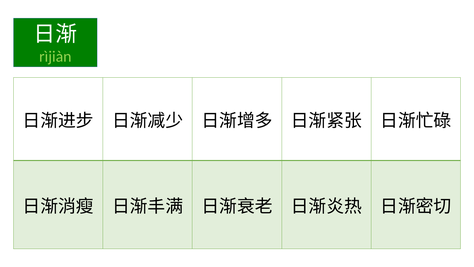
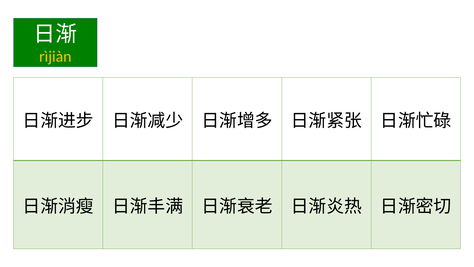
rìjiàn colour: light green -> yellow (55, 56)
